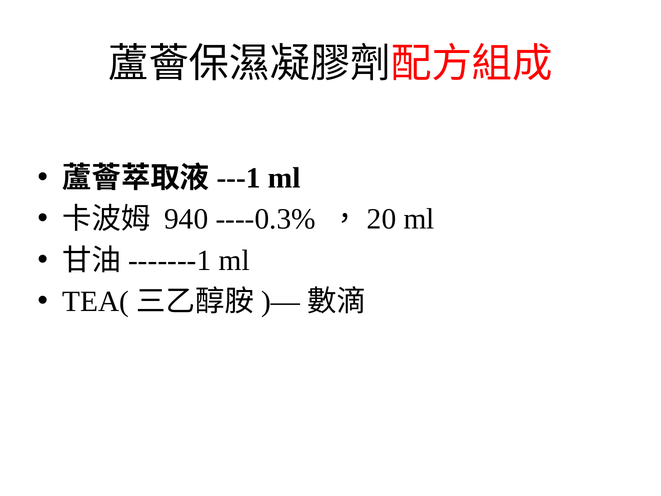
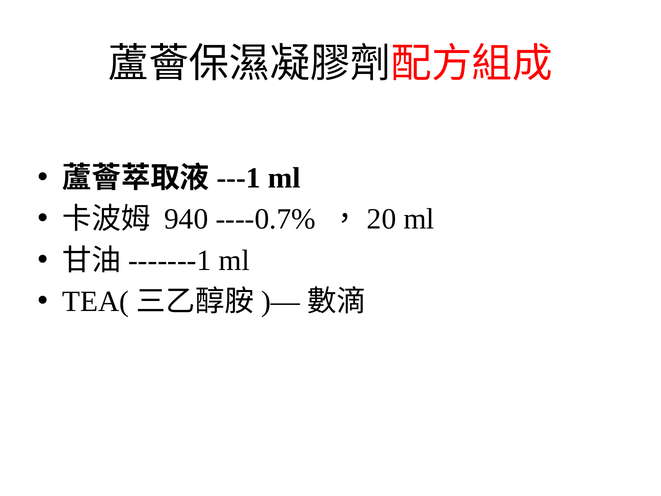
----0.3%: ----0.3% -> ----0.7% (266, 219)
